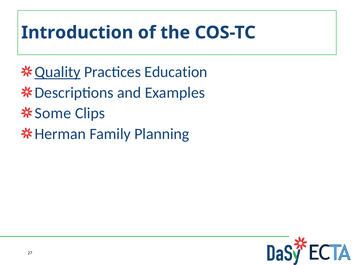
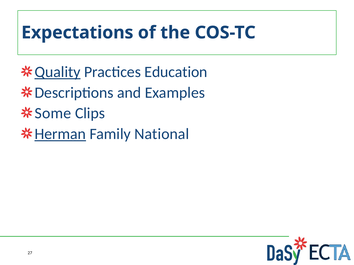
Introduction: Introduction -> Expectations (77, 33)
Herman underline: none -> present (60, 134)
Planning: Planning -> National (162, 134)
